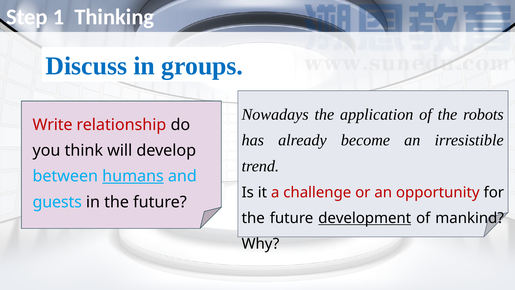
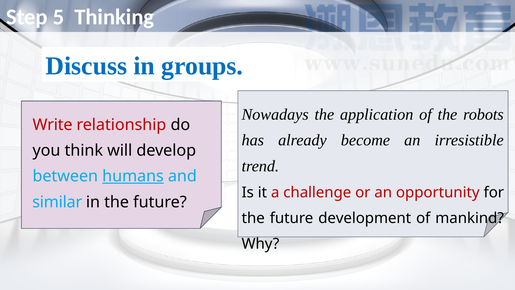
1: 1 -> 5 (58, 17)
guests: guests -> similar (57, 202)
development underline: present -> none (365, 218)
